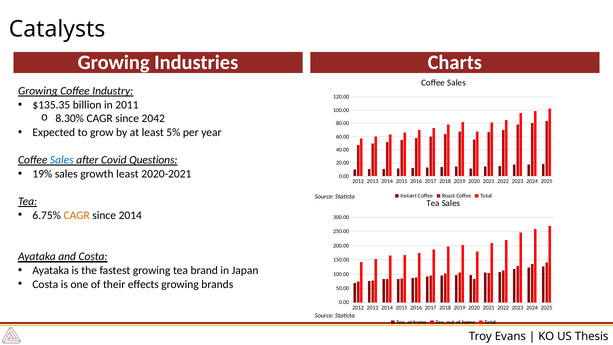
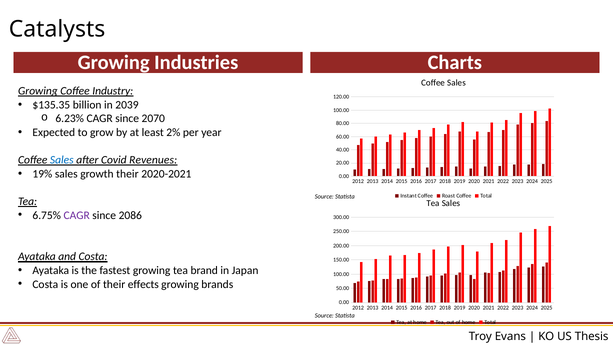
2011: 2011 -> 2039 (127, 105)
8.30%: 8.30% -> 6.23% (70, 119)
2042: 2042 -> 2070 (153, 119)
5%: 5% -> 2% (173, 132)
Questions: Questions -> Revenues (153, 160)
growth least: least -> their (127, 174)
CAGR colour: orange -> purple (77, 215)
since 2014: 2014 -> 2086 (130, 215)
